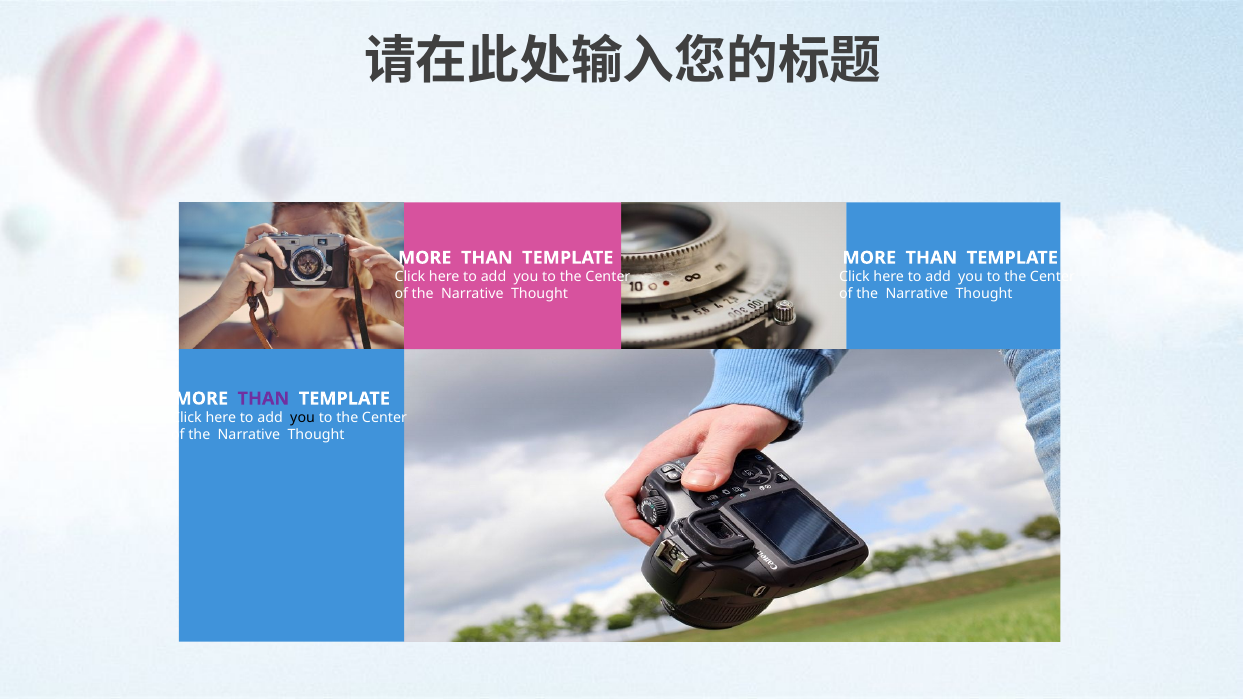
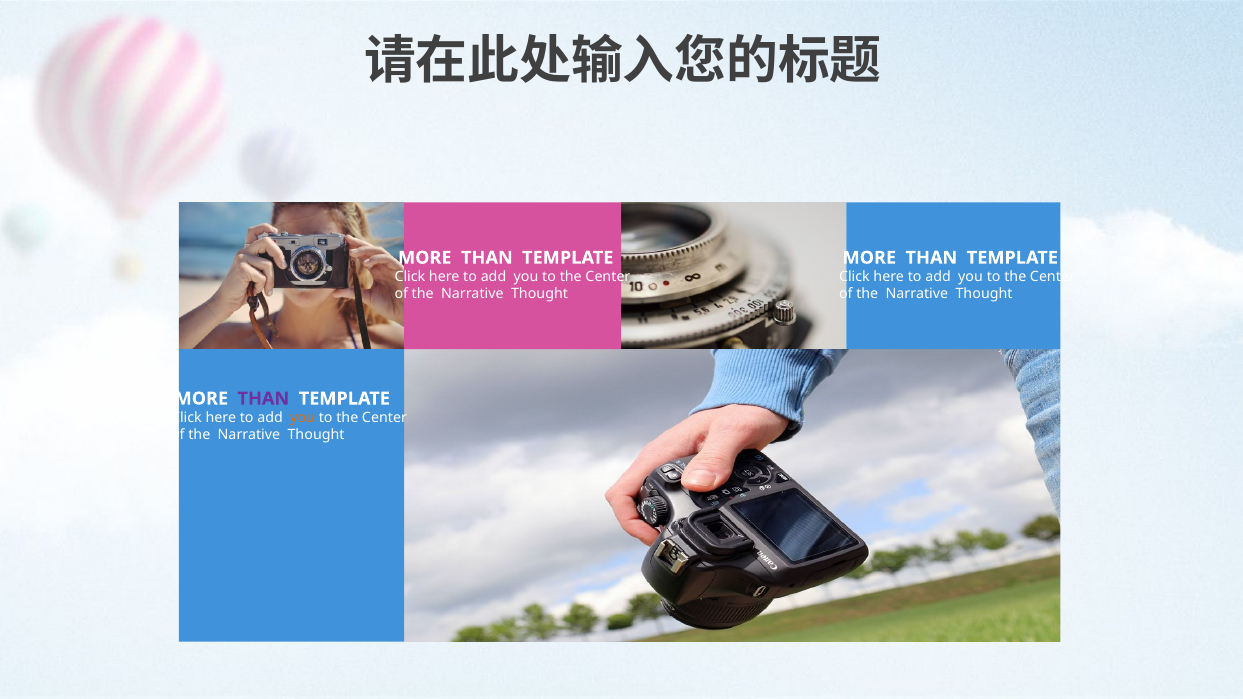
you colour: black -> orange (303, 418)
